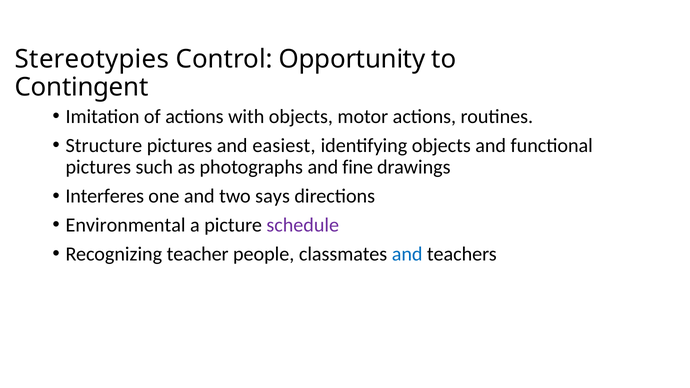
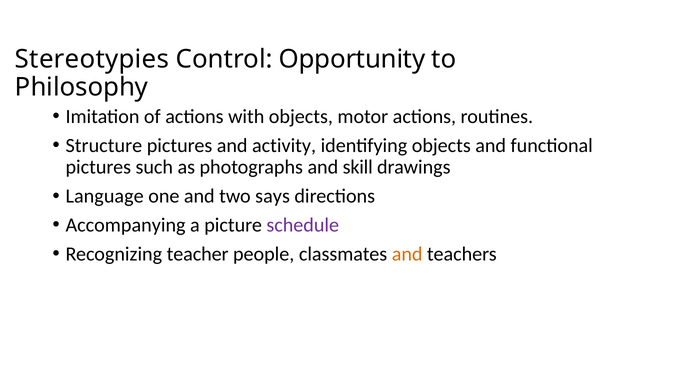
Contingent: Contingent -> Philosophy (82, 87)
easiest: easiest -> activity (284, 146)
fine: fine -> skill (358, 167)
Interferes: Interferes -> Language (105, 196)
Environmental: Environmental -> Accompanying (126, 225)
and colour: blue -> orange (407, 254)
